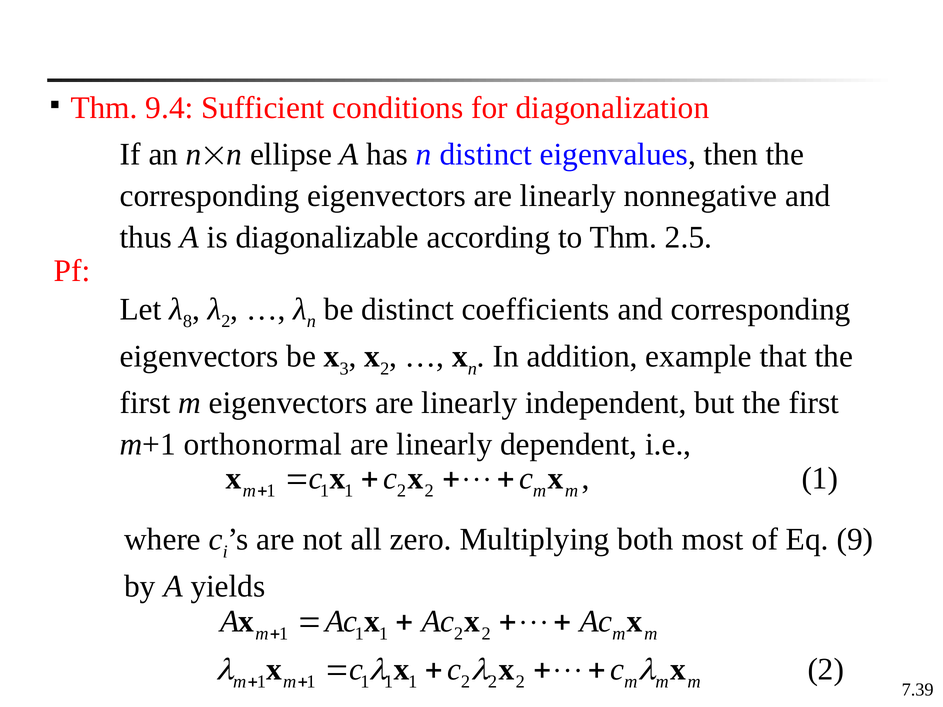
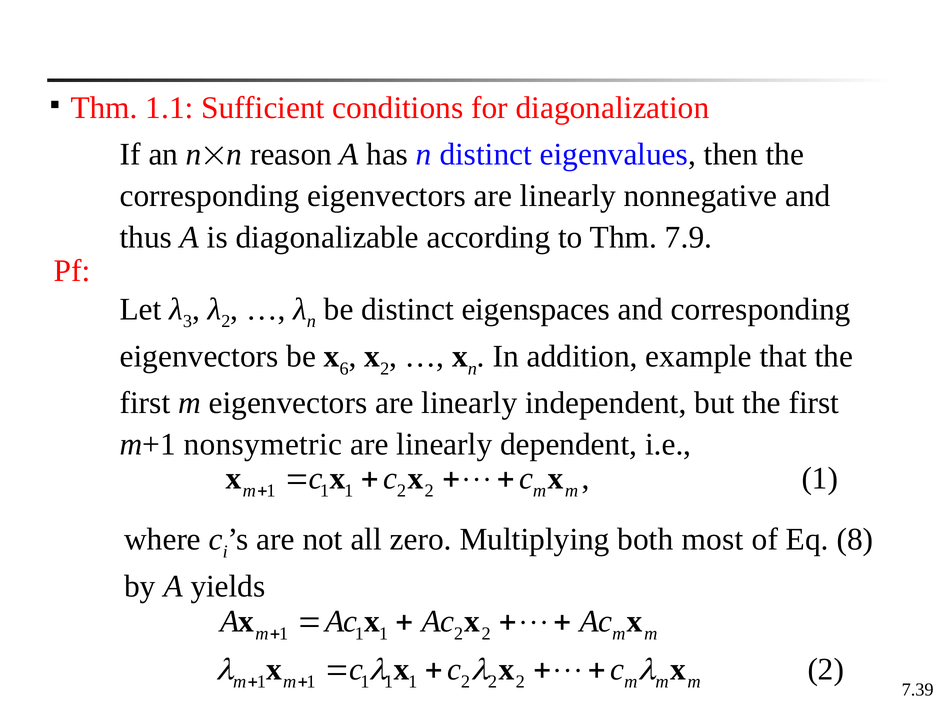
9.4: 9.4 -> 1.1 (169, 108)
ellipse: ellipse -> reason (291, 155)
2.5: 2.5 -> 7.9 (689, 238)
8: 8 -> 3 (187, 322)
coefficients: coefficients -> eigenspaces (536, 309)
3: 3 -> 6 (344, 369)
orthonormal: orthonormal -> nonsymetric (263, 445)
9: 9 -> 8 (855, 540)
